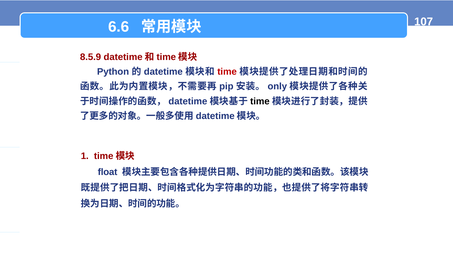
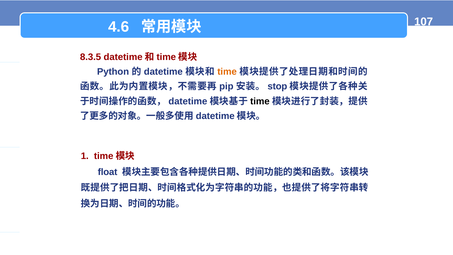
6.6: 6.6 -> 4.6 (119, 27)
8.5.9: 8.5.9 -> 8.3.5 (91, 57)
time colour: red -> orange (227, 72)
only: only -> stop (277, 86)
